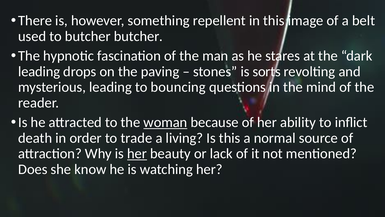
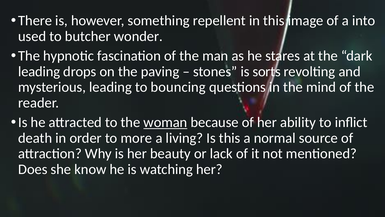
belt: belt -> into (364, 21)
butcher butcher: butcher -> wonder (138, 36)
trade: trade -> more (136, 138)
her underline: present -> none (137, 153)
